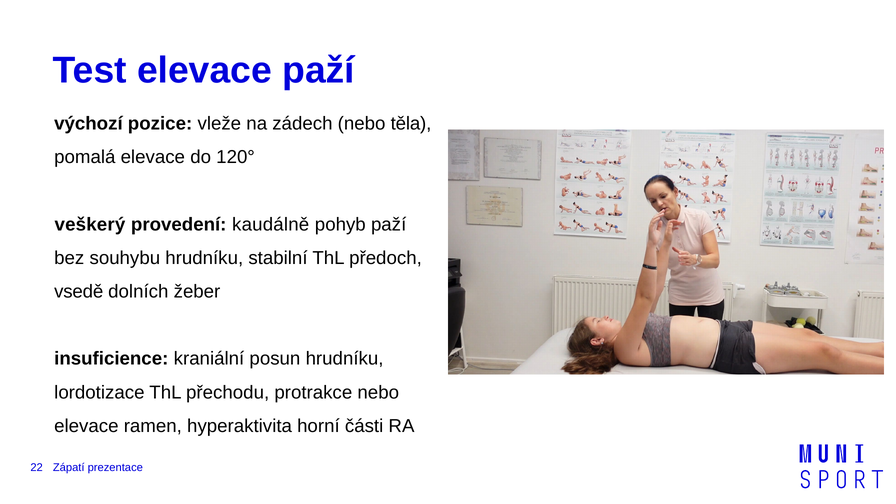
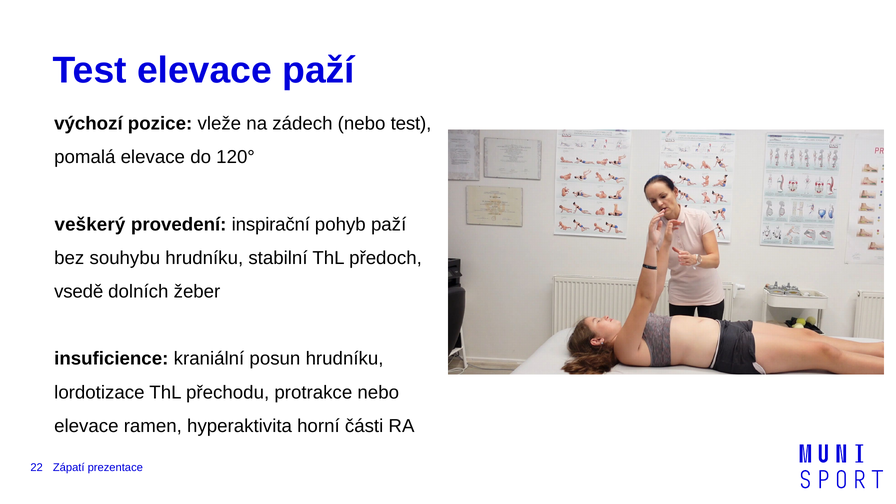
nebo těla: těla -> test (411, 124)
kaudálně: kaudálně -> inspirační (271, 224)
